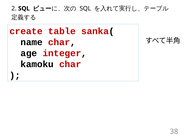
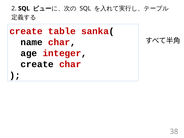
kamoku: kamoku -> create (37, 64)
